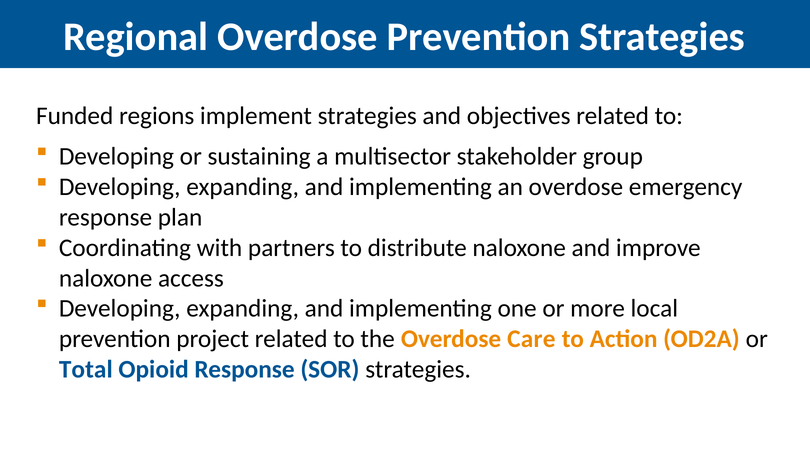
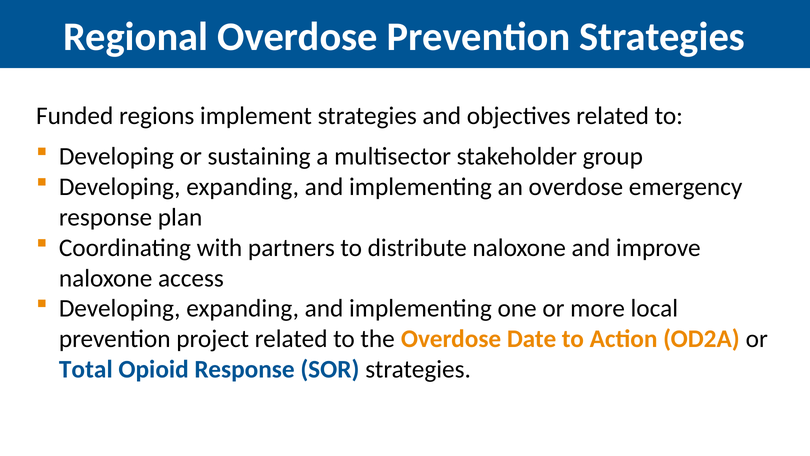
Care: Care -> Date (532, 339)
